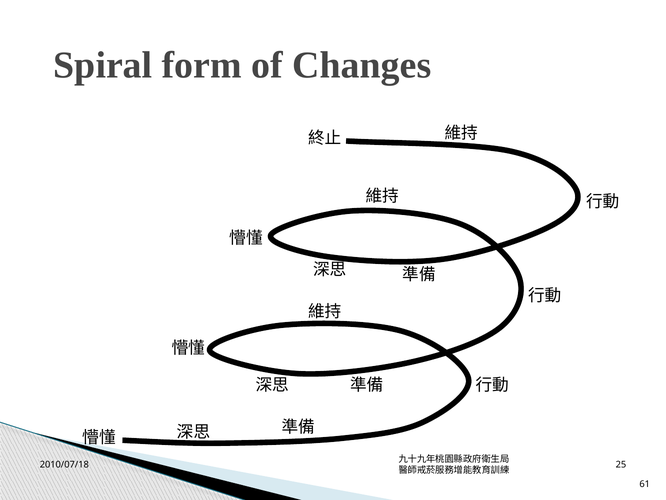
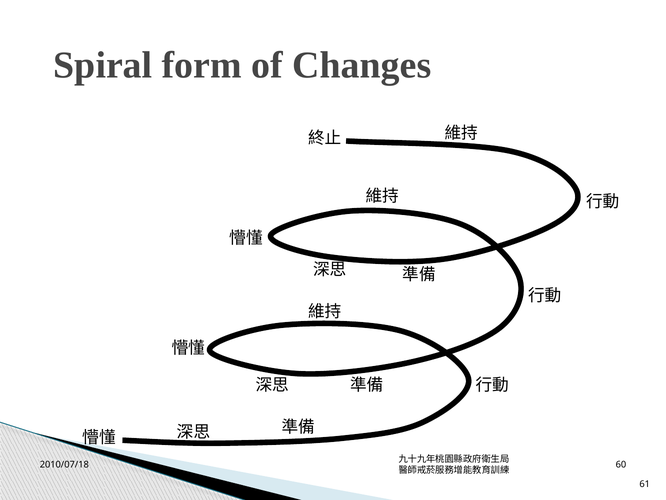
25: 25 -> 60 (621, 464)
